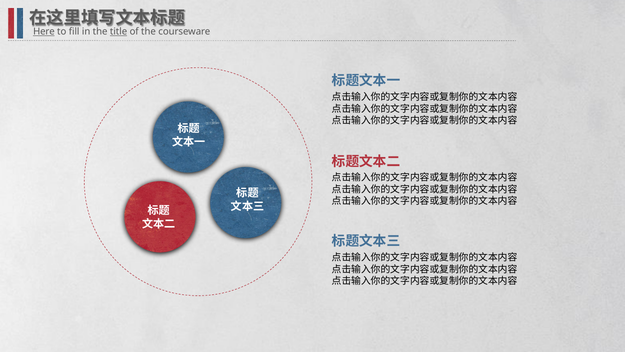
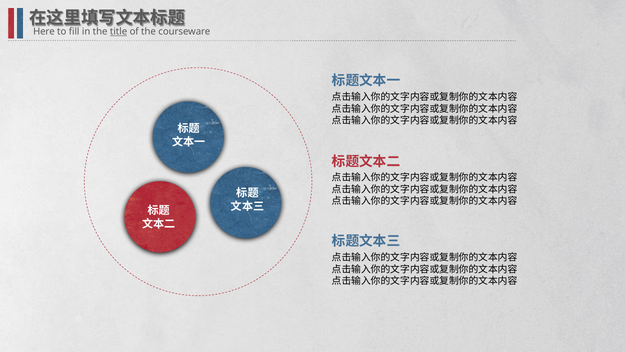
Here underline: present -> none (44, 32)
